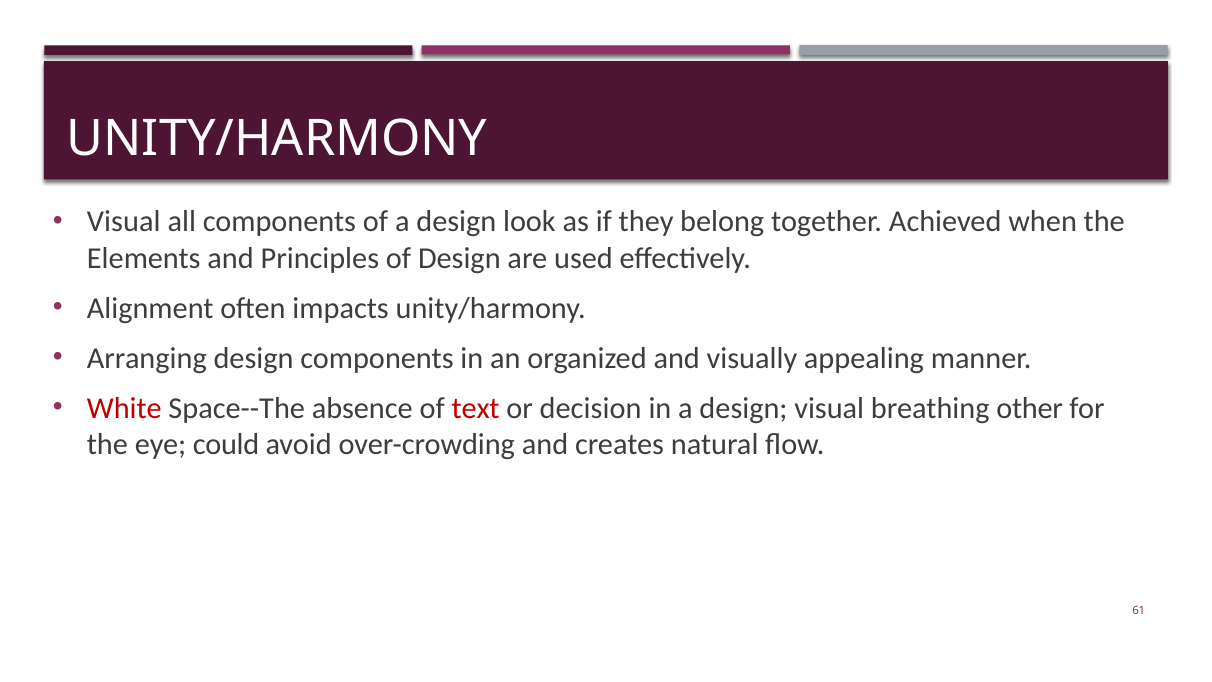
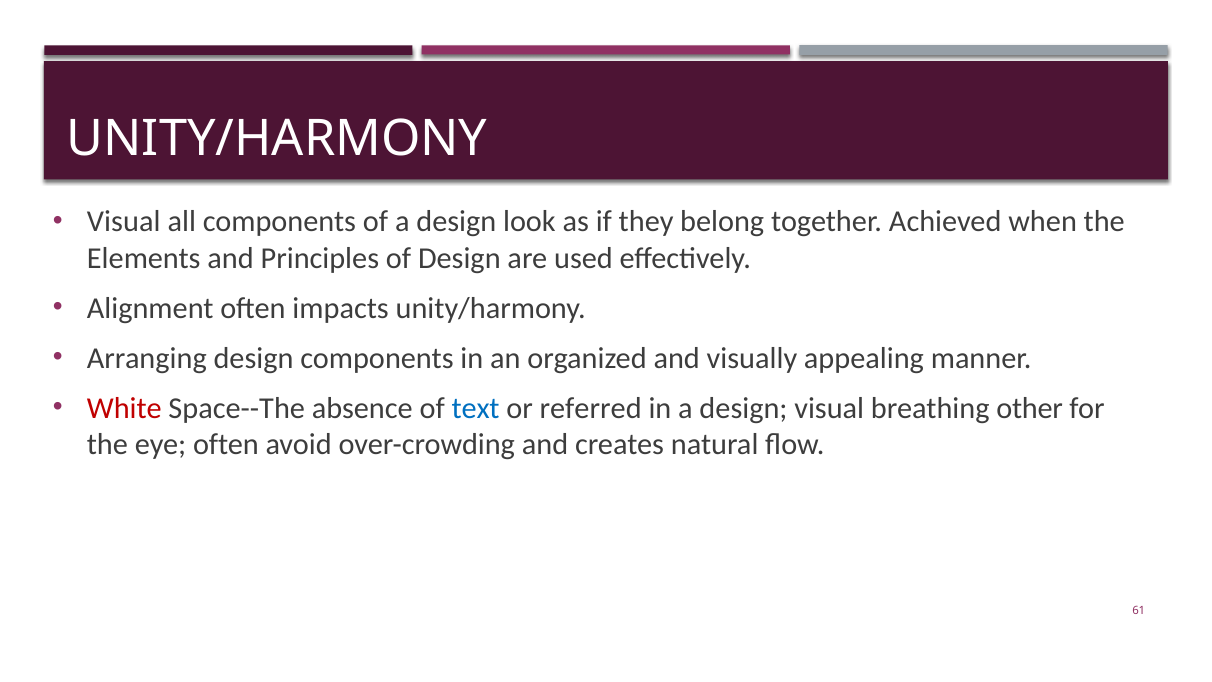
text colour: red -> blue (476, 408)
decision: decision -> referred (591, 408)
eye could: could -> often (226, 444)
